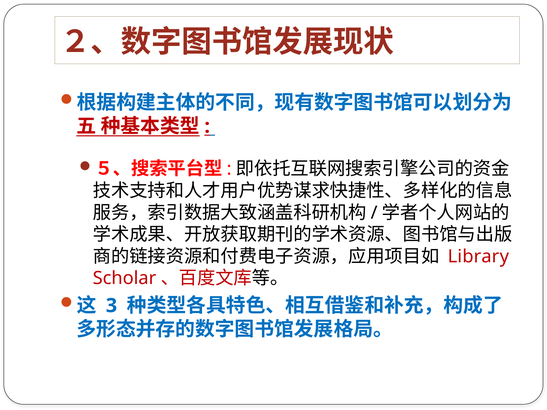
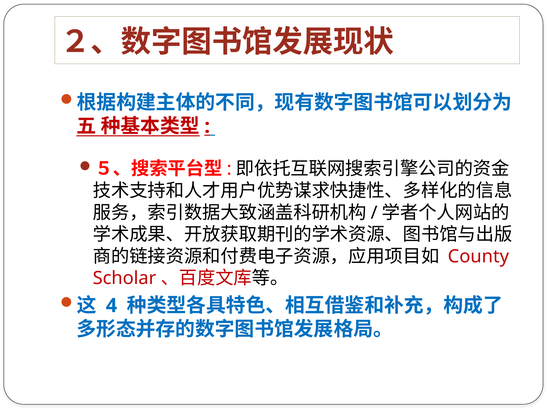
Library: Library -> County (478, 257)
3: 3 -> 4 (111, 306)
